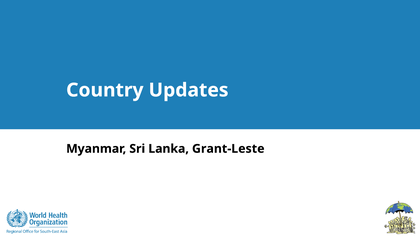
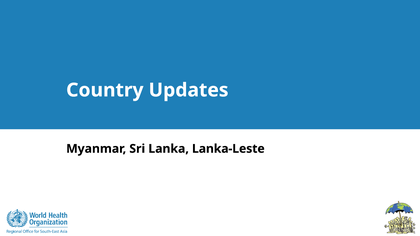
Grant-Leste: Grant-Leste -> Lanka-Leste (228, 149)
